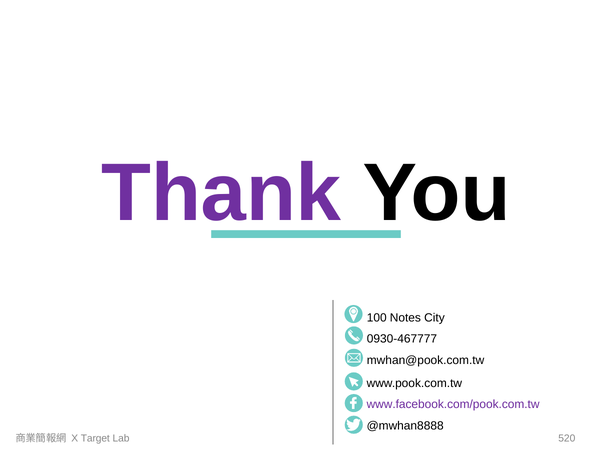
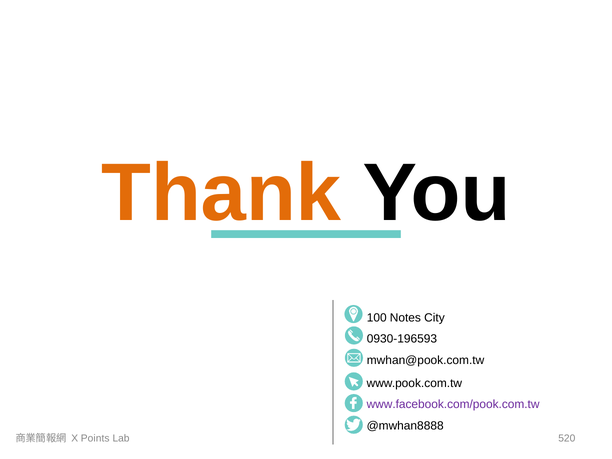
Thank colour: purple -> orange (221, 193)
0930-467777: 0930-467777 -> 0930-196593 (402, 339)
Target: Target -> Points (95, 438)
